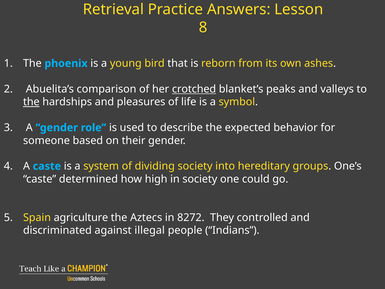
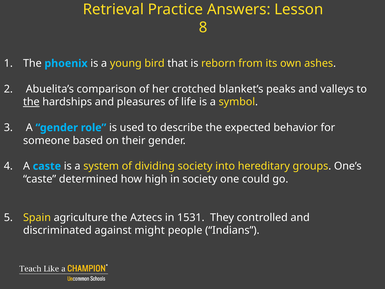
crotched underline: present -> none (194, 89)
8272: 8272 -> 1531 (191, 217)
illegal: illegal -> might (150, 230)
